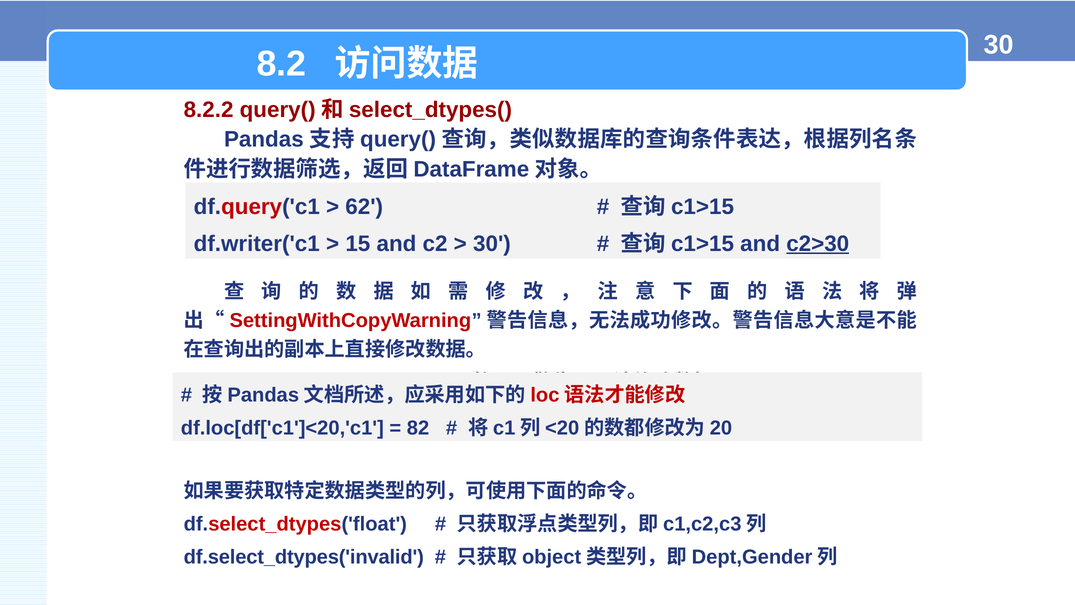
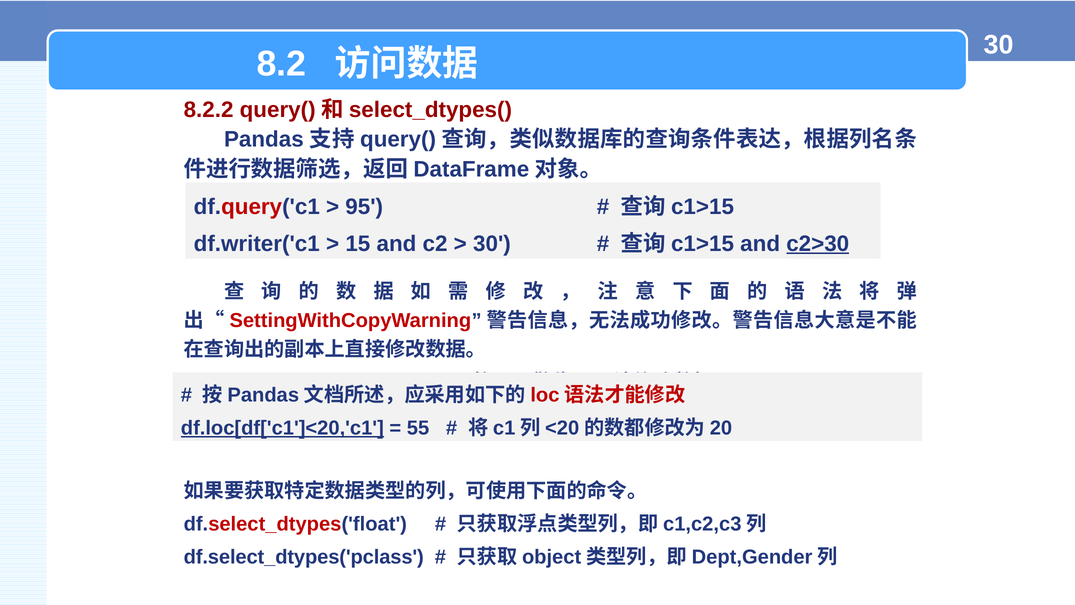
62: 62 -> 95 (364, 207)
df.loc[df['c1']<20,'c1 underline: none -> present (282, 428)
82: 82 -> 55 (418, 428)
df.select_dtypes('invalid: df.select_dtypes('invalid -> df.select_dtypes('pclass (304, 557)
